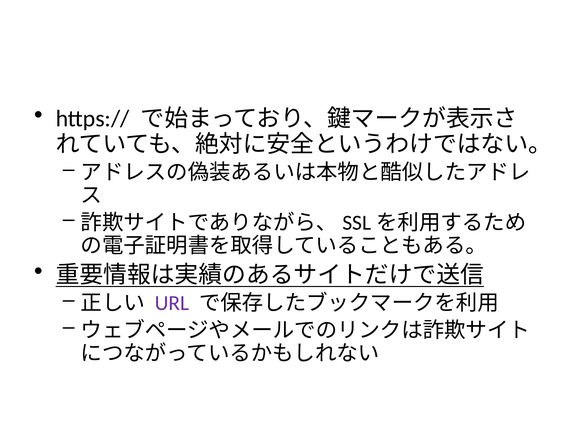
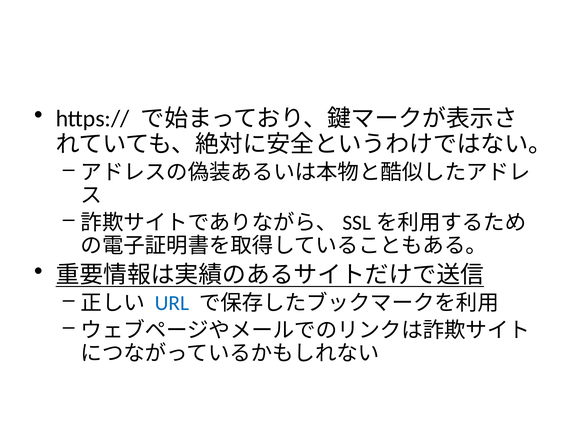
URL colour: purple -> blue (172, 303)
